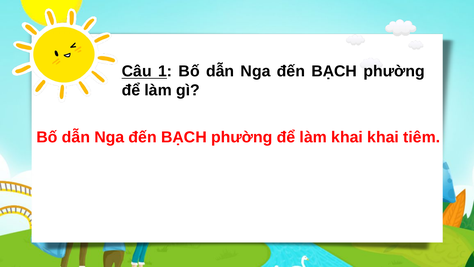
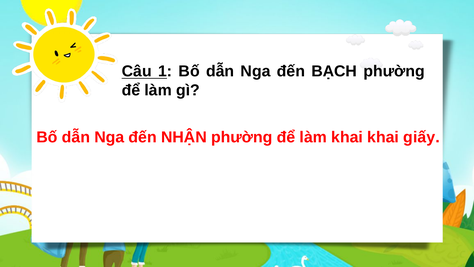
BẠCH: BẠCH -> NHẬN (184, 137)
tiêm: tiêm -> giấy (422, 137)
